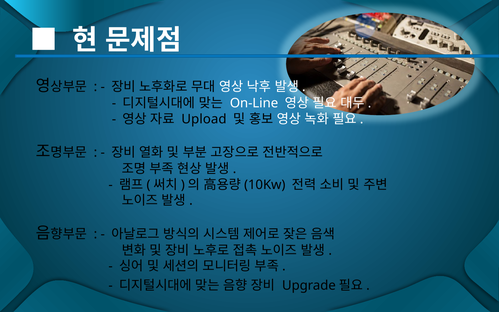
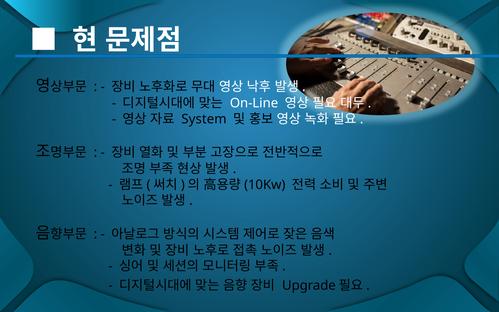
Upload: Upload -> System (204, 119)
